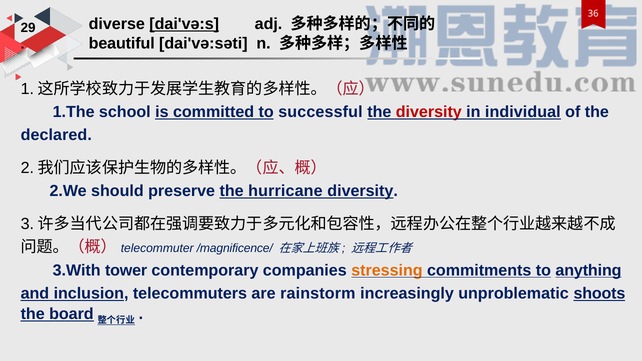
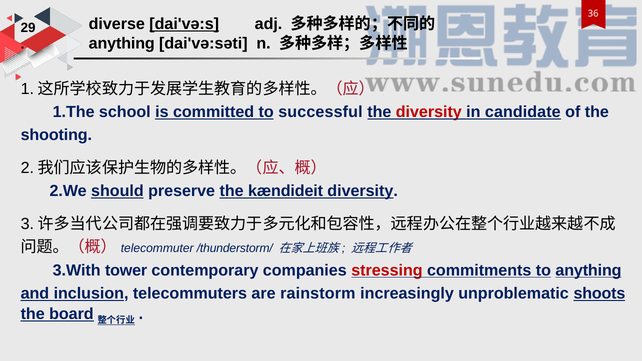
beautiful: beautiful -> anything (122, 43)
individual: individual -> candidate (523, 112)
declared: declared -> shooting (56, 135)
should underline: none -> present (117, 191)
hurricane: hurricane -> kændideit (286, 191)
/magnificence/: /magnificence/ -> /thunderstorm/ (235, 249)
stressing colour: orange -> red (387, 270)
